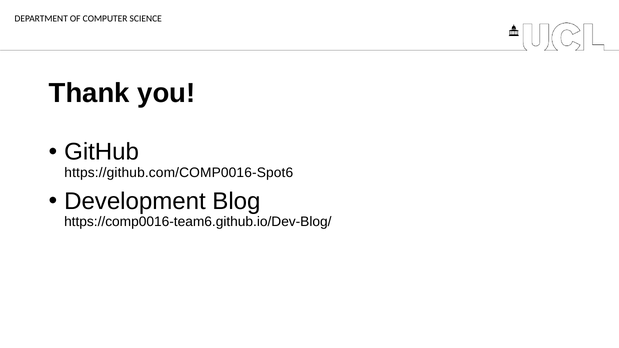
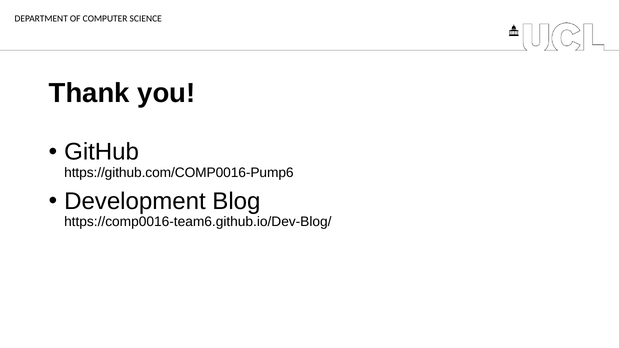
https://github.com/COMP0016-Spot6: https://github.com/COMP0016-Spot6 -> https://github.com/COMP0016-Pump6 (179, 173)
